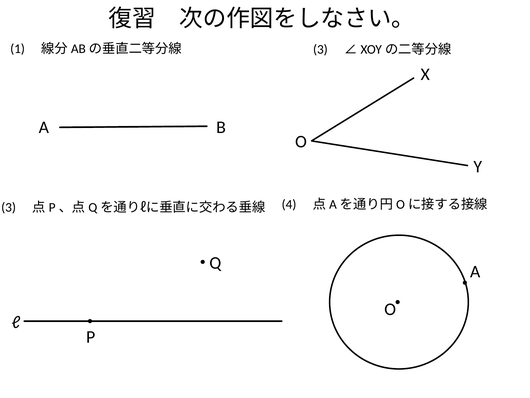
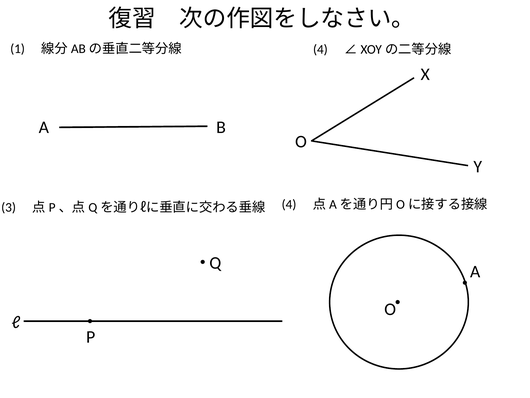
3: 3 -> 4 (320, 49)
